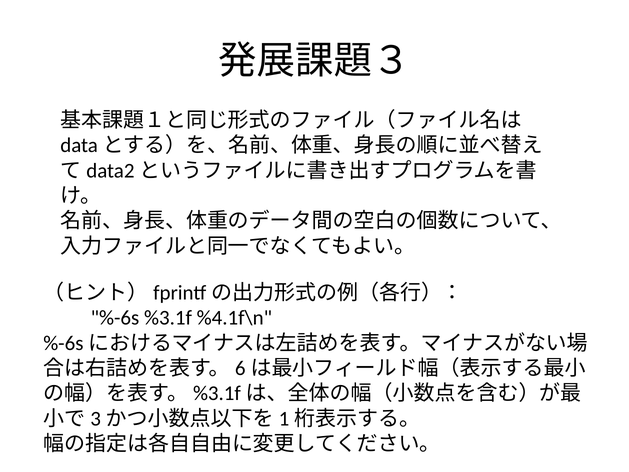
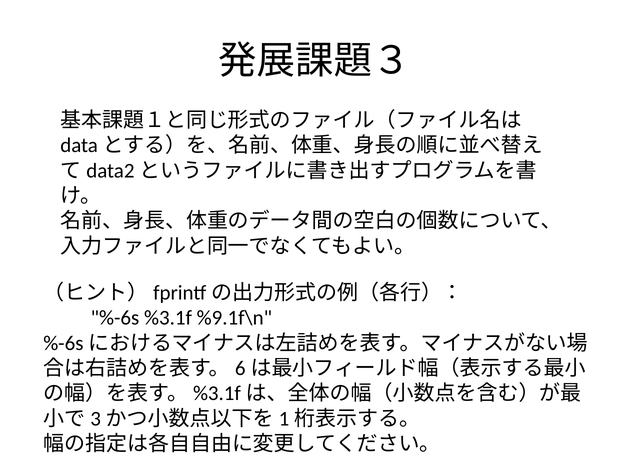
%4.1f\n: %4.1f\n -> %9.1f\n (234, 318)
